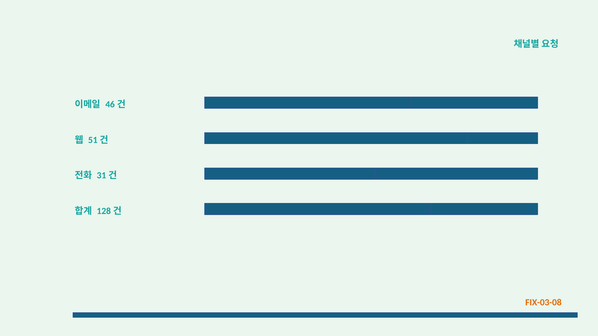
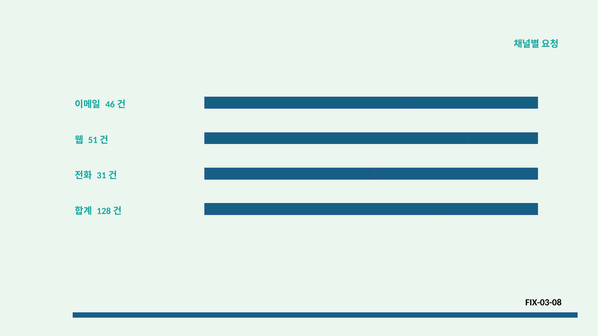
FIX-03-08 colour: orange -> black (543, 303)
